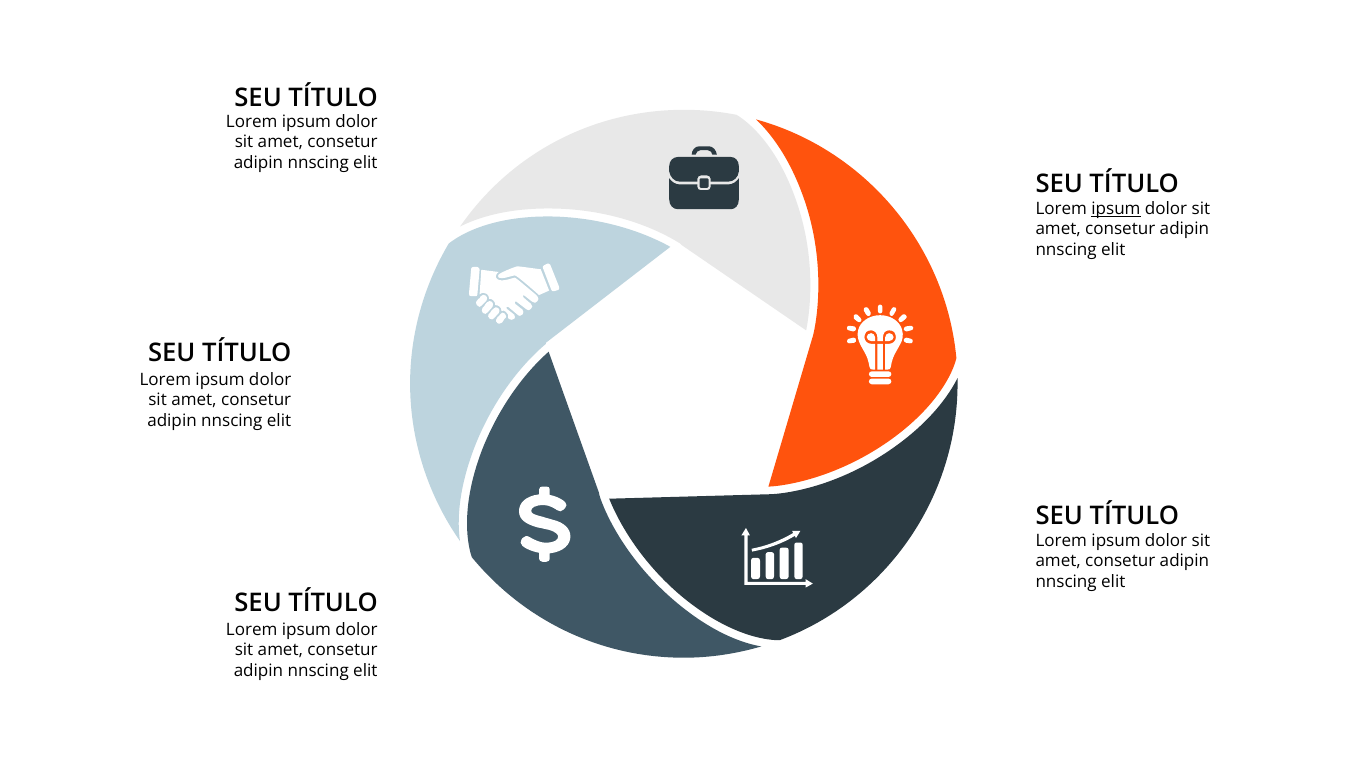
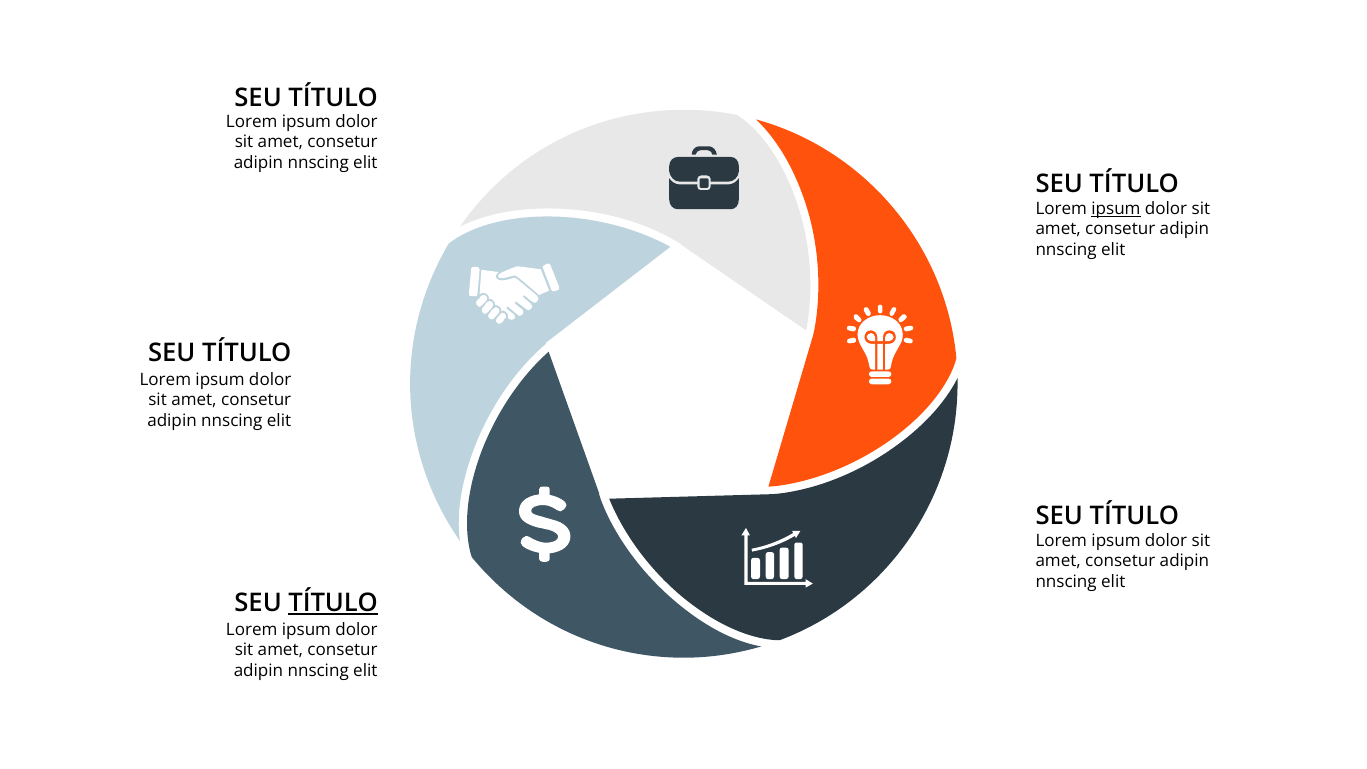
TÍTULO underline: none -> present (333, 603)
